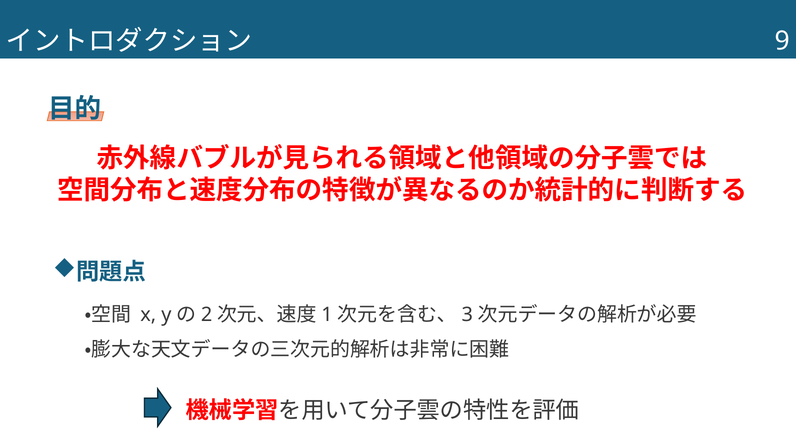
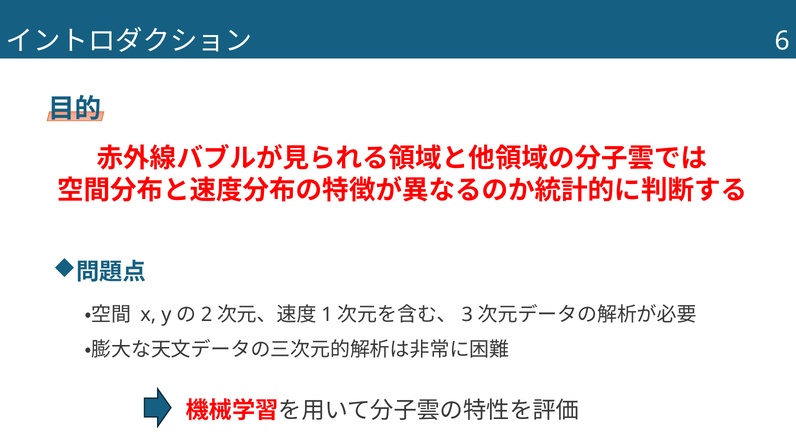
9: 9 -> 6 (783, 41)
